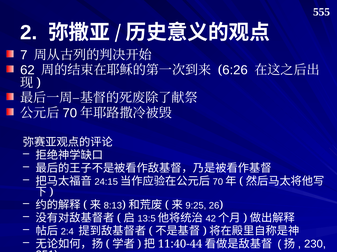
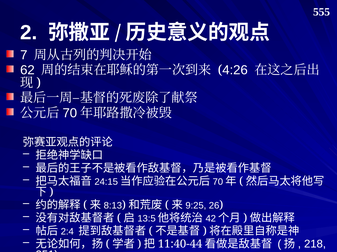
6:26: 6:26 -> 4:26 (235, 70)
230: 230 -> 218 (315, 245)
